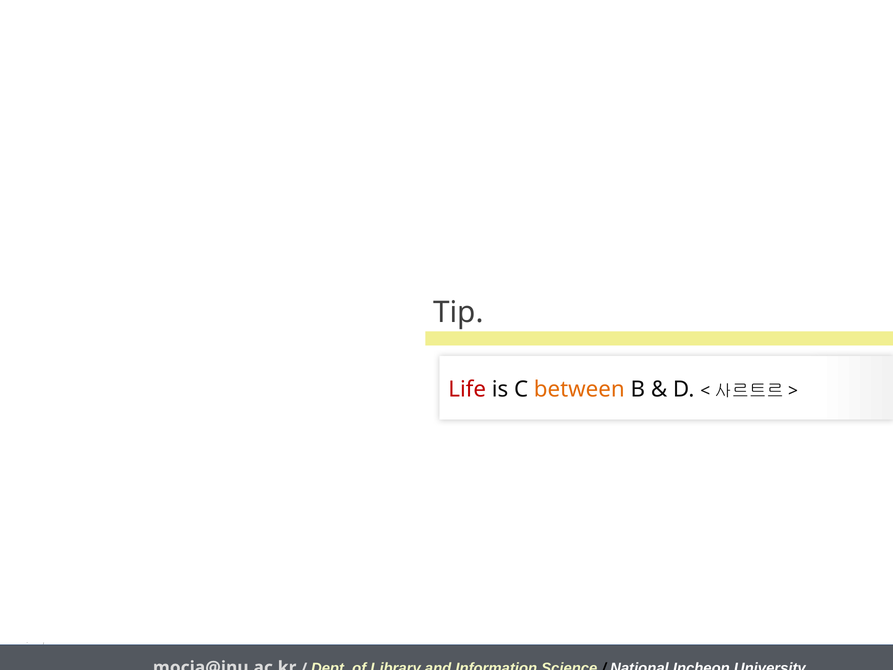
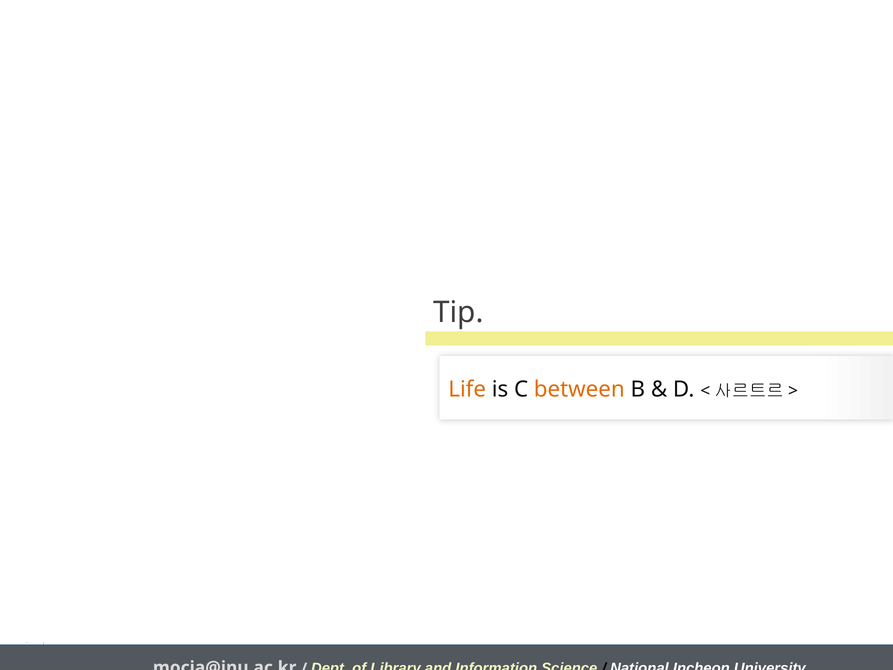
Life colour: red -> orange (467, 389)
